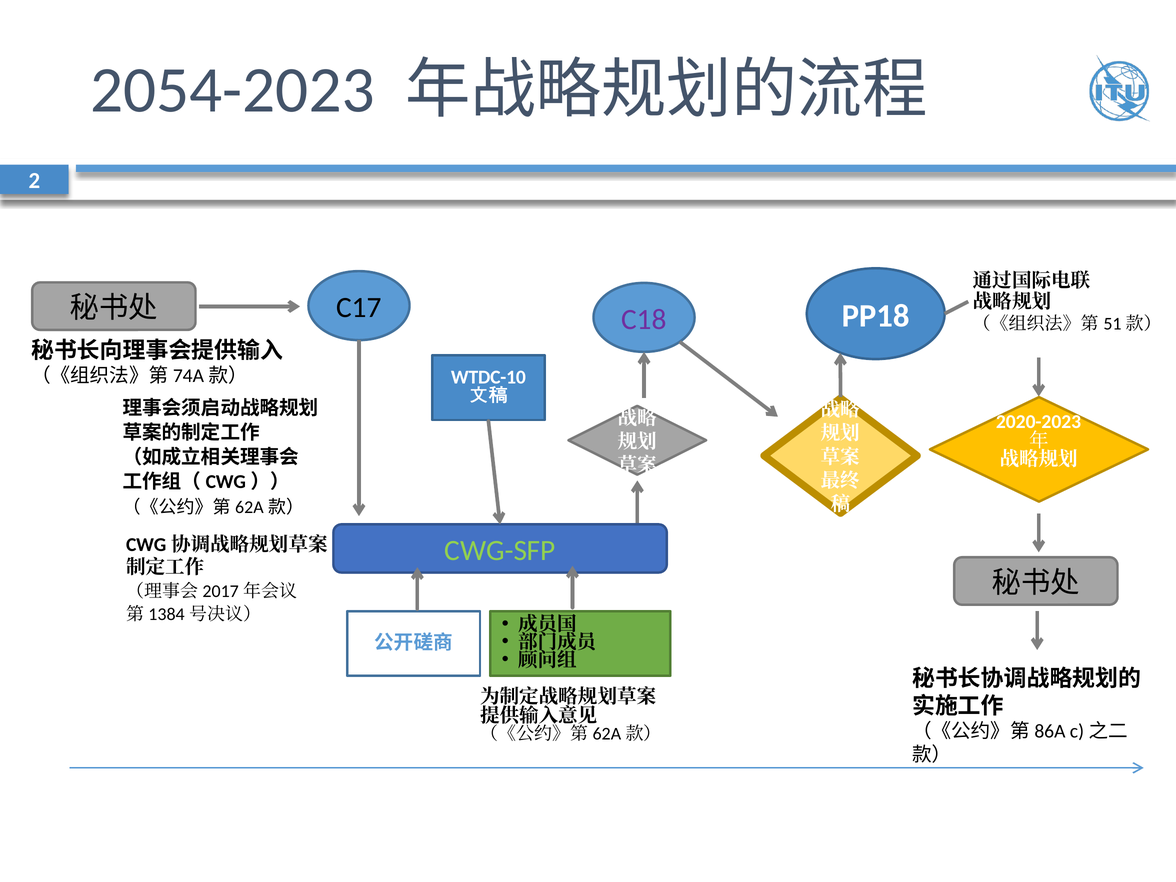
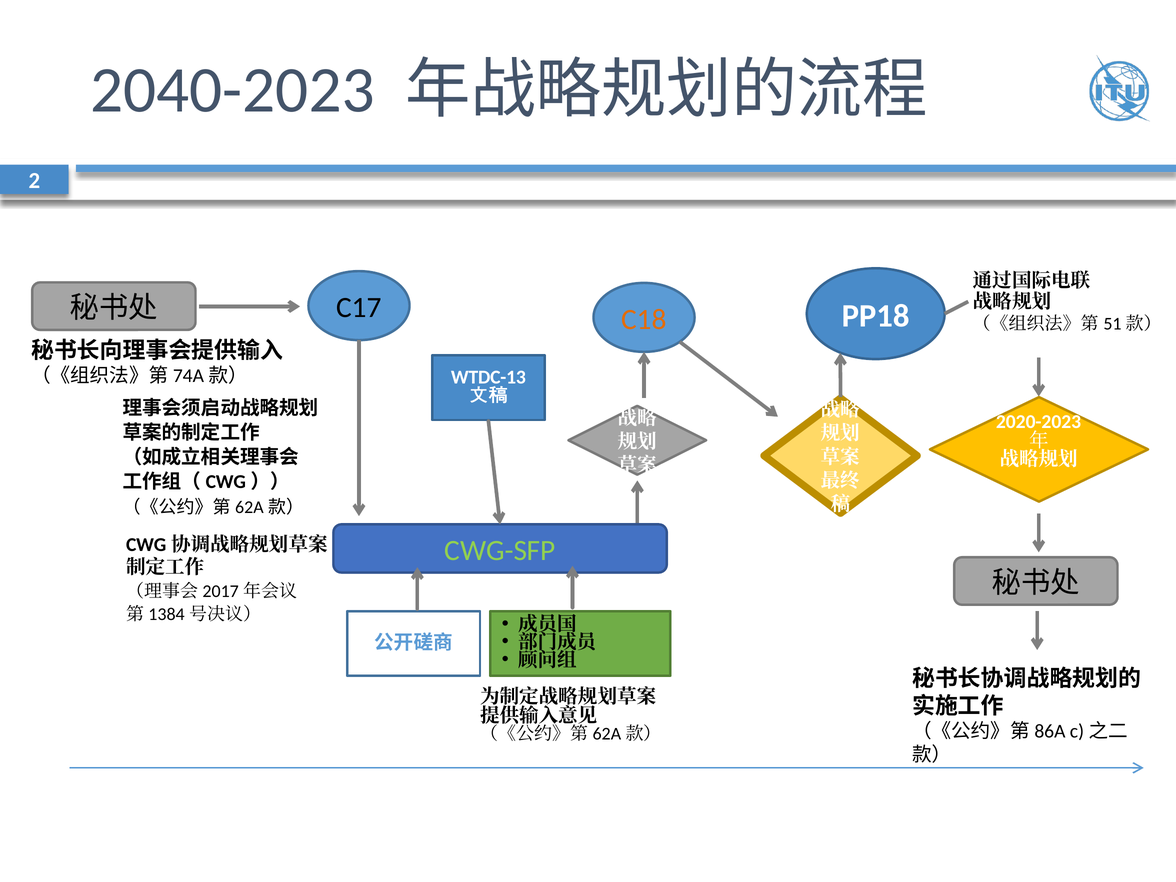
2054-2023: 2054-2023 -> 2040-2023 (232, 90)
C18 colour: purple -> orange (644, 319)
WTDC-10: WTDC-10 -> WTDC-13 (488, 377)
